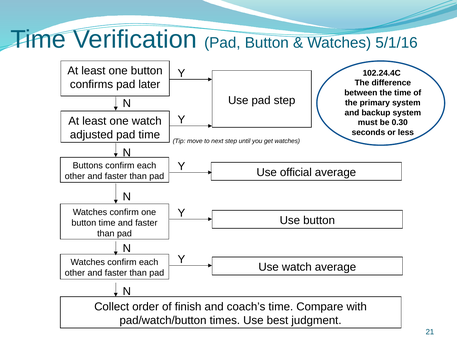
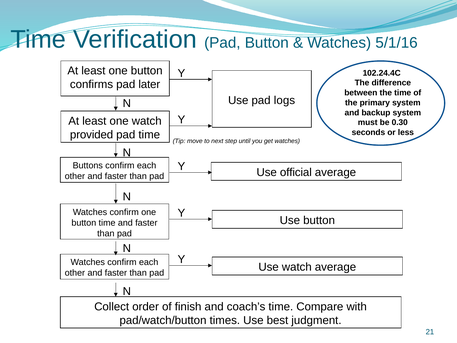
pad step: step -> logs (284, 100)
adjusted: adjusted -> provided (92, 135)
